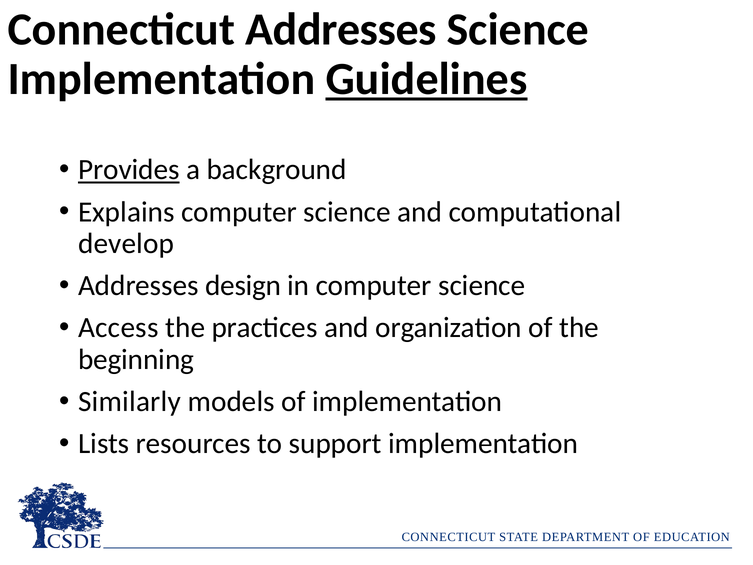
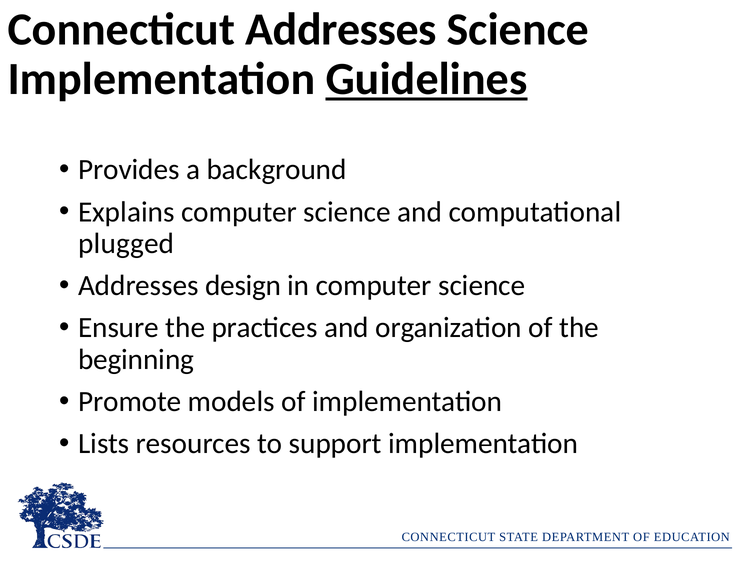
Provides underline: present -> none (129, 170)
develop: develop -> plugged (126, 243)
Access: Access -> Ensure (118, 328)
Similarly: Similarly -> Promote (130, 401)
